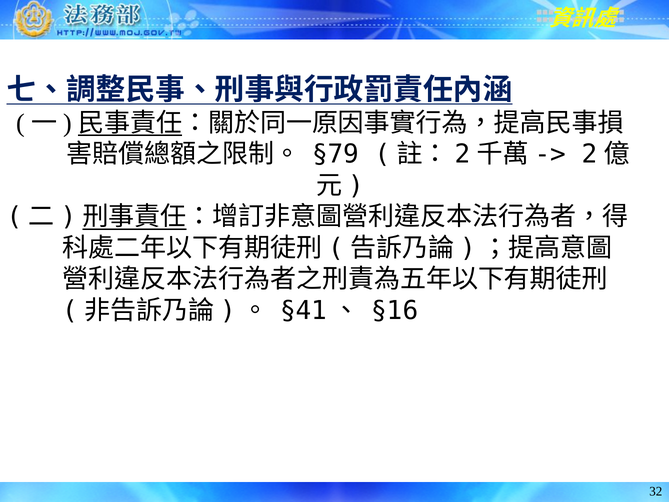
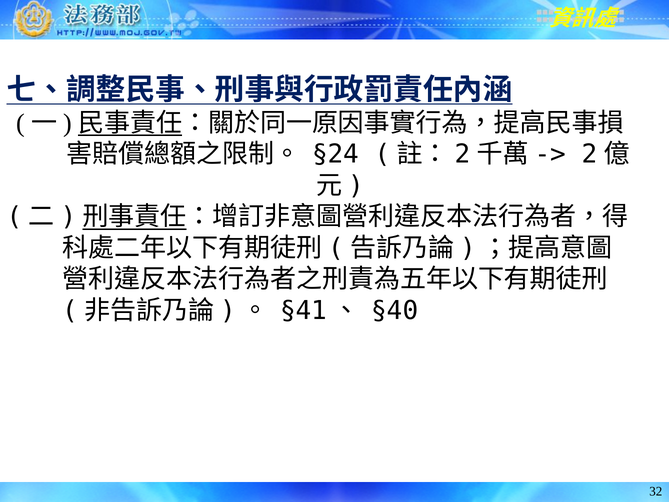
§79: §79 -> §24 (336, 154)
§16: §16 -> §40 (395, 310)
